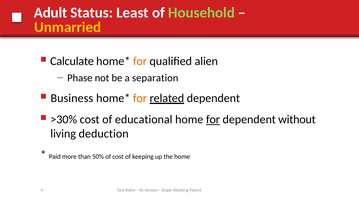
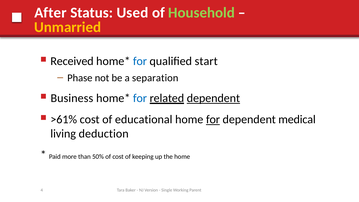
Adult: Adult -> After (50, 13)
Least: Least -> Used (132, 13)
Calculate: Calculate -> Received (72, 61)
for colour: orange -> blue (140, 61)
alien: alien -> start (206, 61)
for colour: orange -> blue (140, 98)
dependent underline: none -> present (213, 98)
>30%: >30% -> >61% (64, 119)
without: without -> medical (297, 119)
